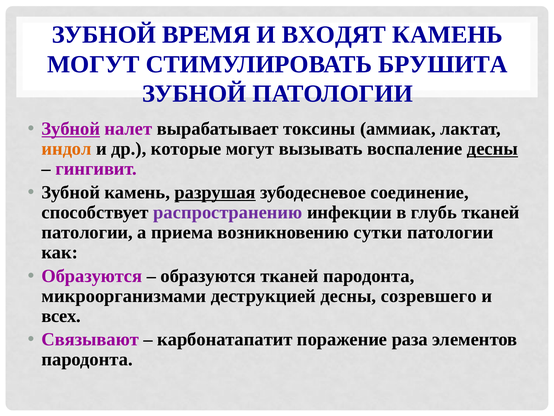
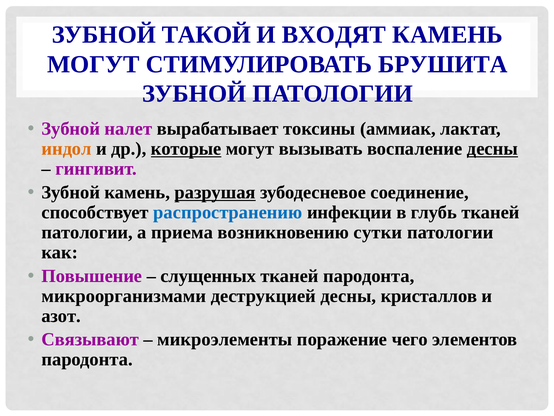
ВРЕМЯ: ВРЕМЯ -> ТАКОЙ (206, 35)
Зубной underline: present -> none (71, 129)
которые underline: none -> present (186, 149)
распространению colour: purple -> blue (228, 212)
Образуются: Образуются -> Повышение (92, 276)
образуются: образуются -> слущенных (208, 276)
созревшего: созревшего -> кристаллов (429, 296)
всех: всех -> азот (61, 316)
карбонатапатит: карбонатапатит -> микроэлементы (225, 339)
раза: раза -> чего (410, 339)
